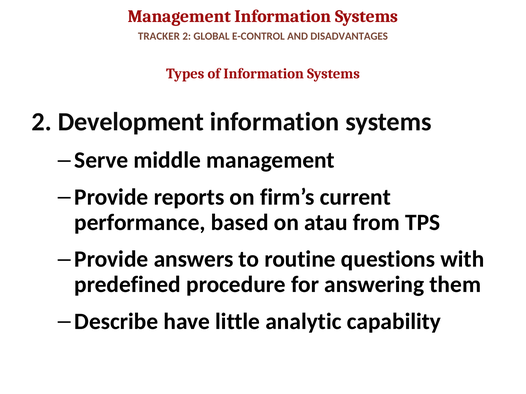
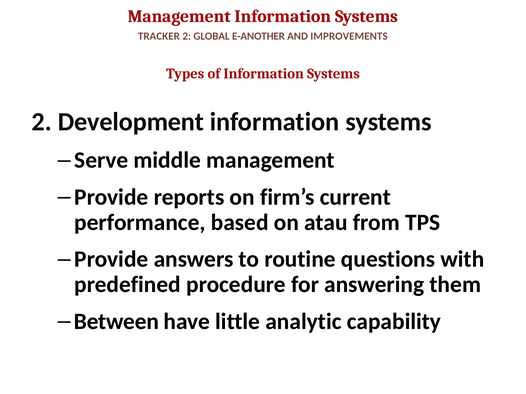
E-CONTROL: E-CONTROL -> E-ANOTHER (258, 36)
DISADVANTAGES: DISADVANTAGES -> IMPROVEMENTS (349, 36)
Describe: Describe -> Between (116, 322)
